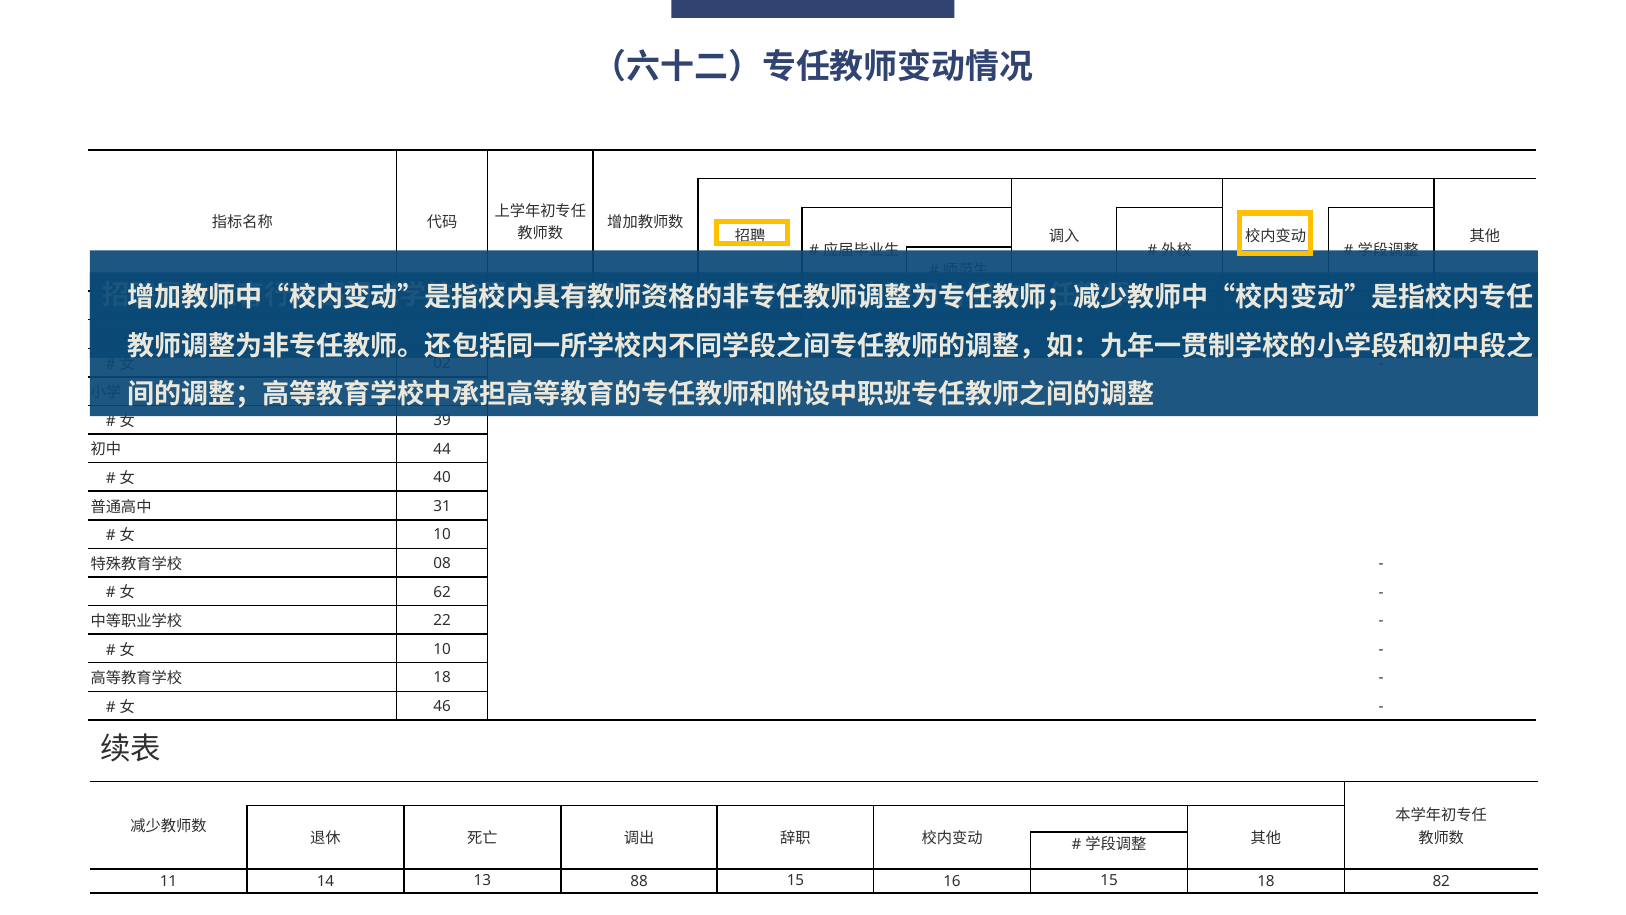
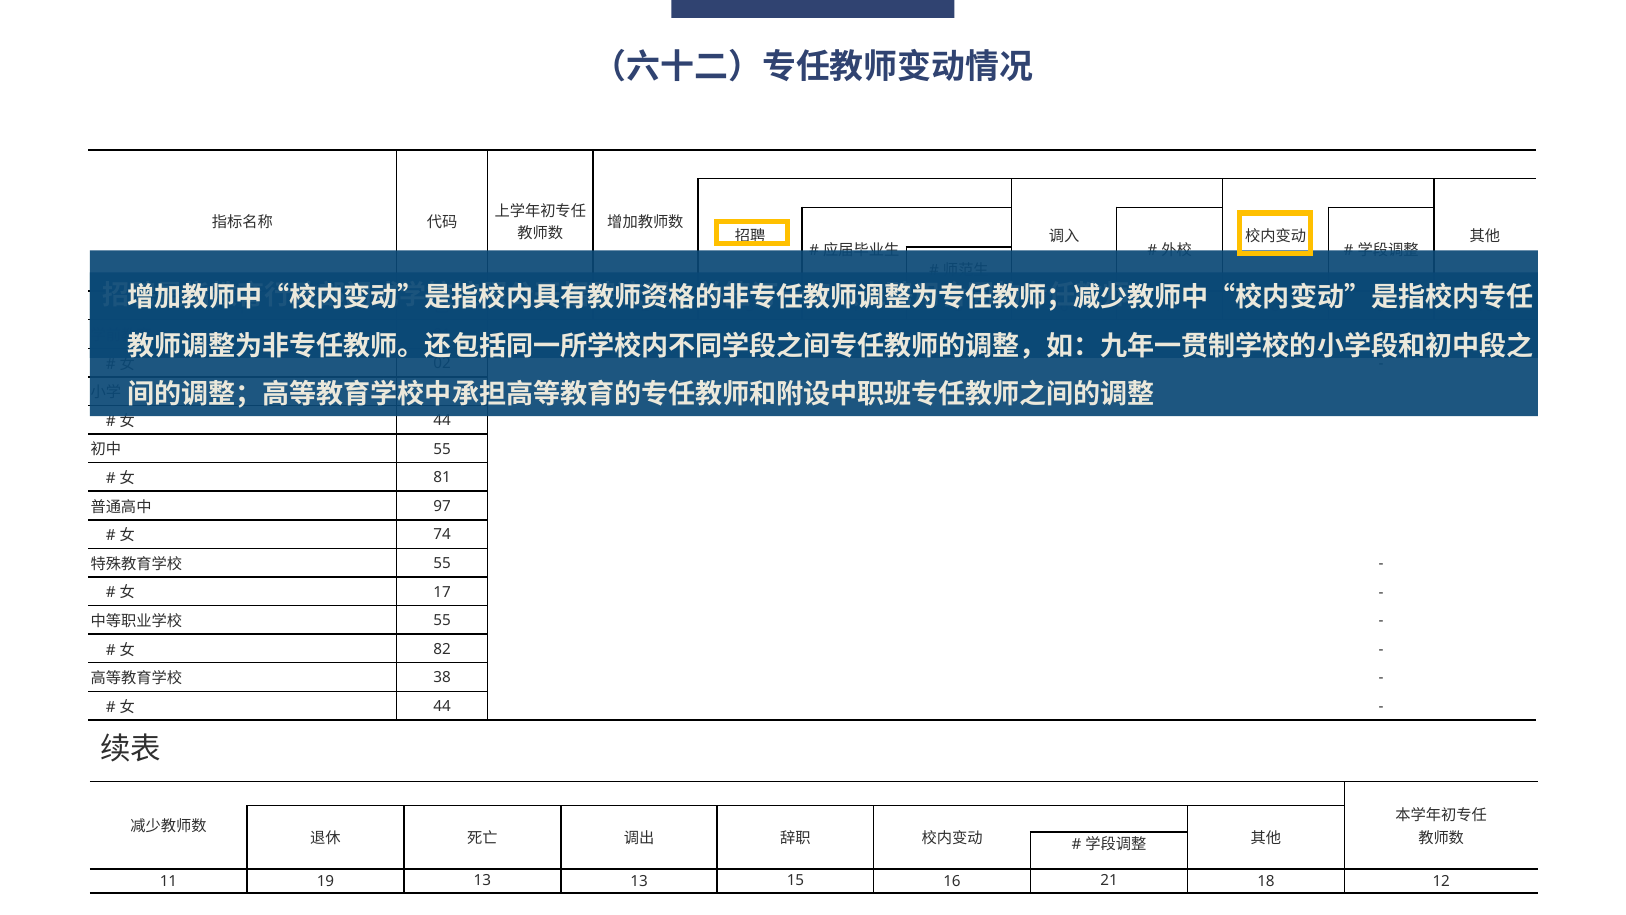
39: 39 -> 44 (442, 420)
44: 44 -> 55 (442, 449)
40: 40 -> 81 (442, 478)
31: 31 -> 97 (442, 506)
10: 10 -> 74 (442, 535)
08: 08 -> 55 (442, 563)
62: 62 -> 17 (442, 592)
22: 22 -> 55 (442, 620)
10: 10 -> 82 (442, 649)
18: 18 -> 38 (442, 678)
46: 46 -> 44 (442, 706)
14: 14 -> 19 (325, 881)
13 88: 88 -> 13 (639, 881)
16 15: 15 -> 21 (1109, 880)
82: 82 -> 12 (1441, 881)
